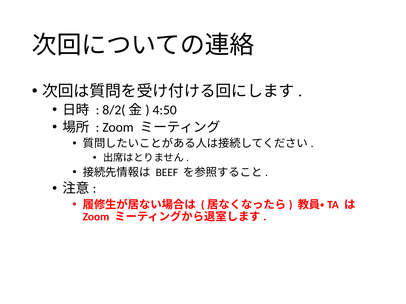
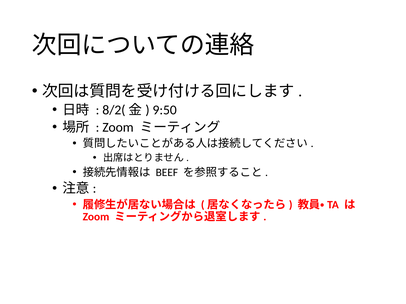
4:50: 4:50 -> 9:50 (165, 110)
